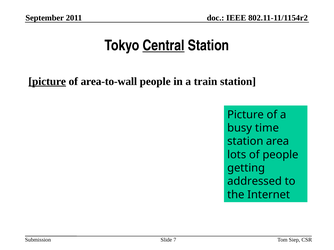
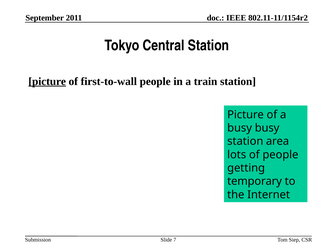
Central underline: present -> none (164, 46)
area-to-wall: area-to-wall -> first-to-wall (109, 82)
busy time: time -> busy (267, 128)
addressed: addressed -> temporary (255, 182)
